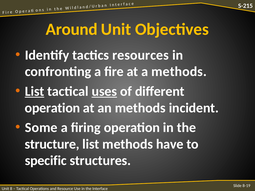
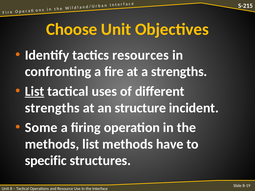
Around: Around -> Choose (72, 29)
a methods: methods -> strengths (179, 72)
uses underline: present -> none (104, 91)
operation: operation -> strengths (52, 108)
an methods: methods -> structure (140, 108)
structure: structure -> methods (52, 144)
